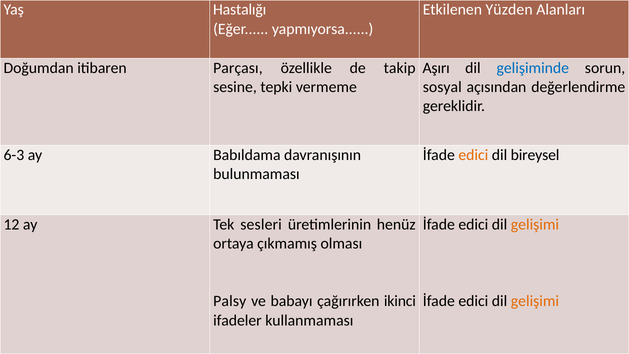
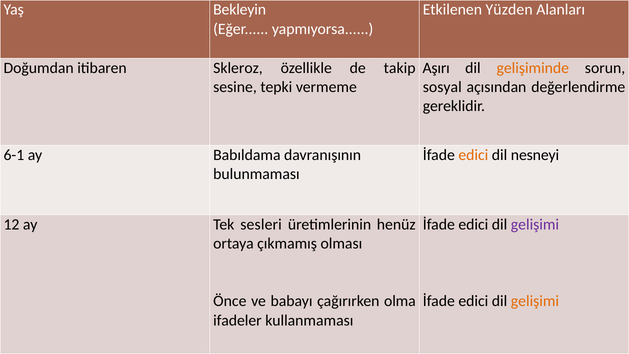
Hastalığı: Hastalığı -> Bekleyin (240, 10)
Parçası: Parçası -> Skleroz (238, 68)
gelişiminde colour: blue -> orange (533, 68)
6-3: 6-3 -> 6-1 (14, 155)
bireysel: bireysel -> nesneyi (535, 155)
gelişimi colour: orange -> purple (535, 224)
Palsy: Palsy -> Önce (230, 301)
ikinci: ikinci -> olma (400, 301)
